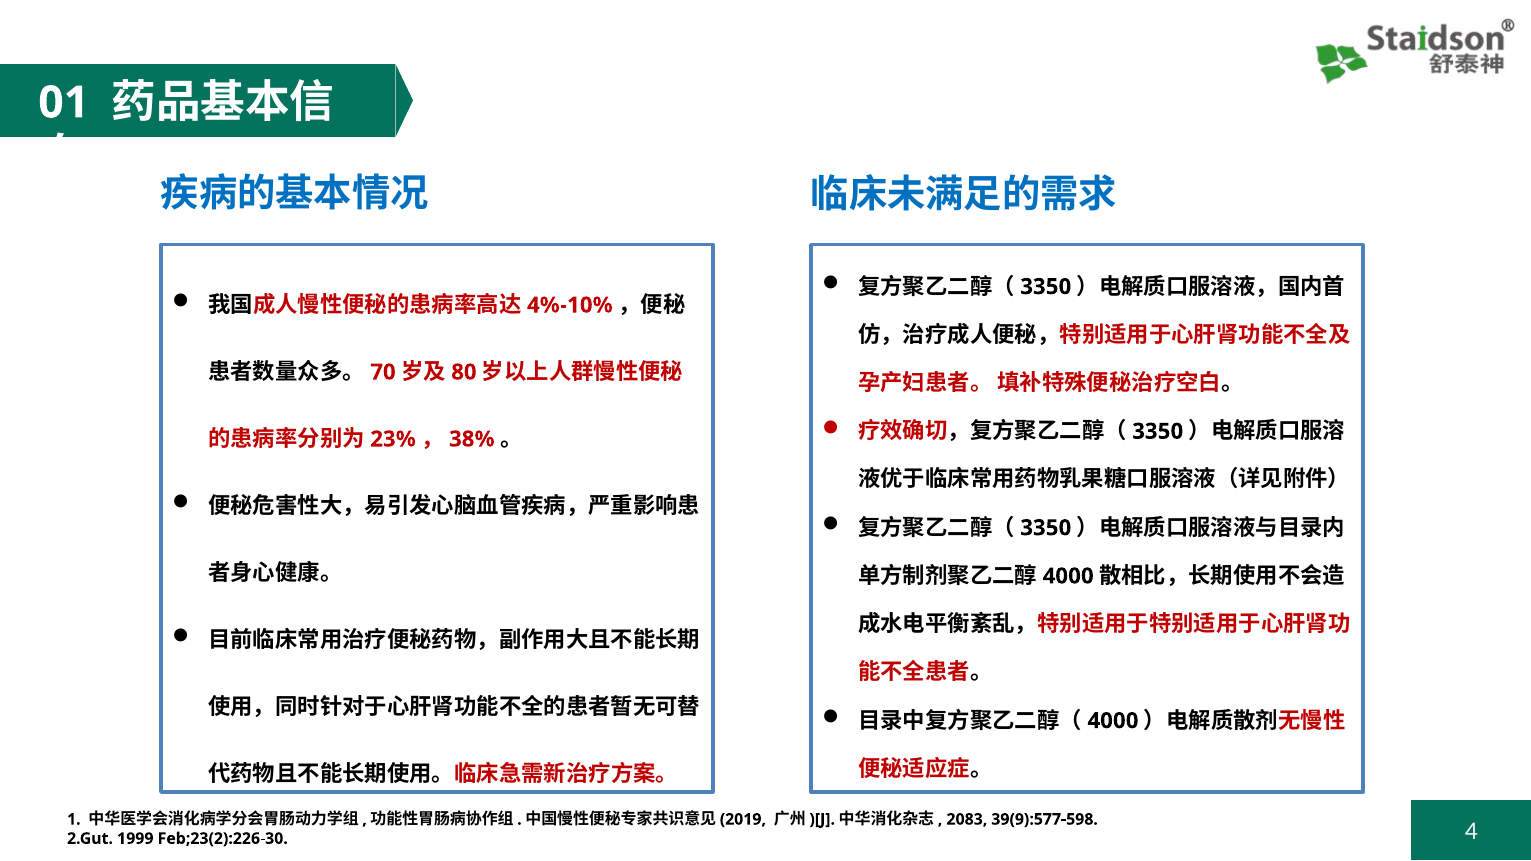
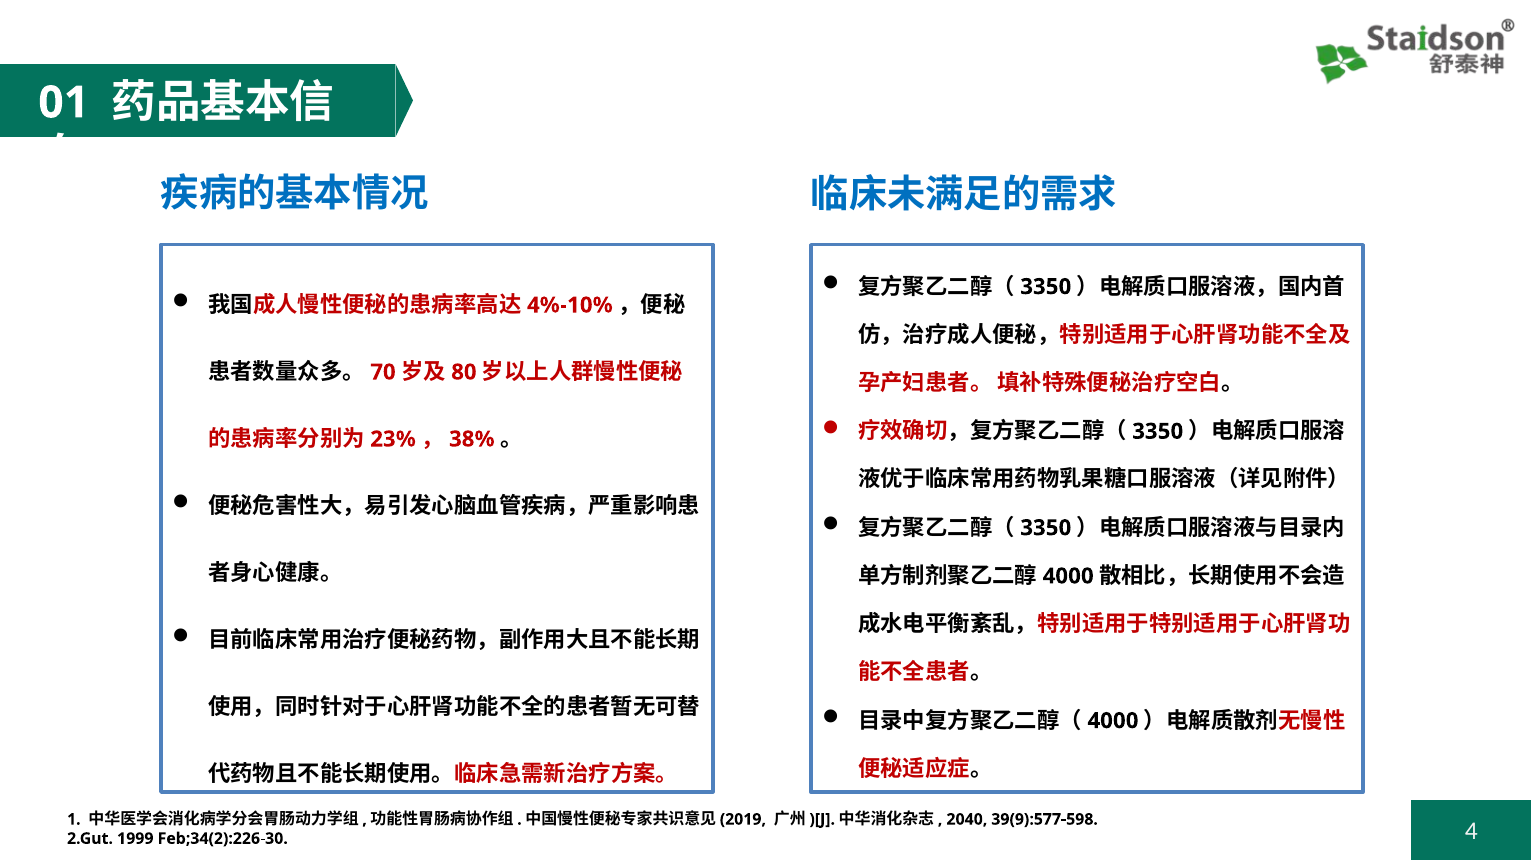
2083: 2083 -> 2040 (967, 820)
Feb;23(2):226-30: Feb;23(2):226-30 -> Feb;34(2):226-30 (223, 839)
